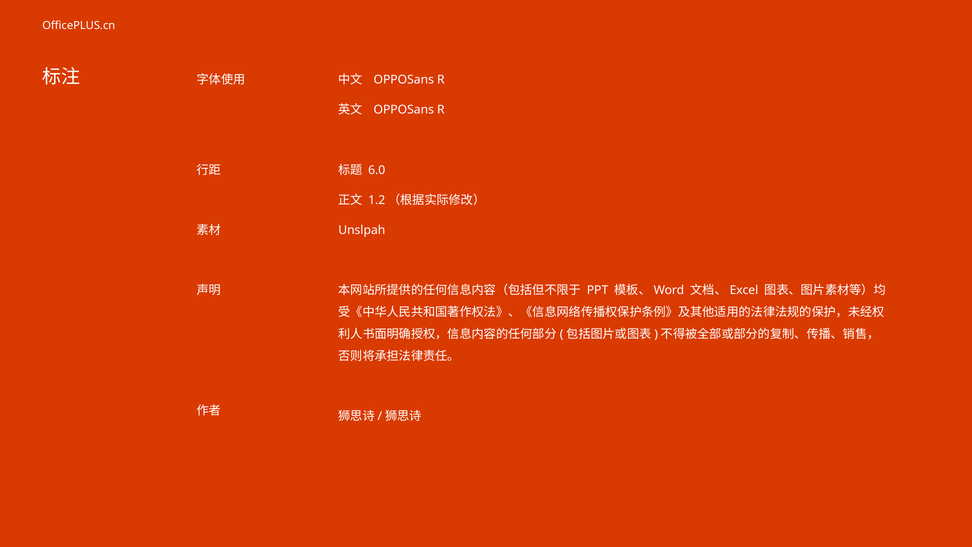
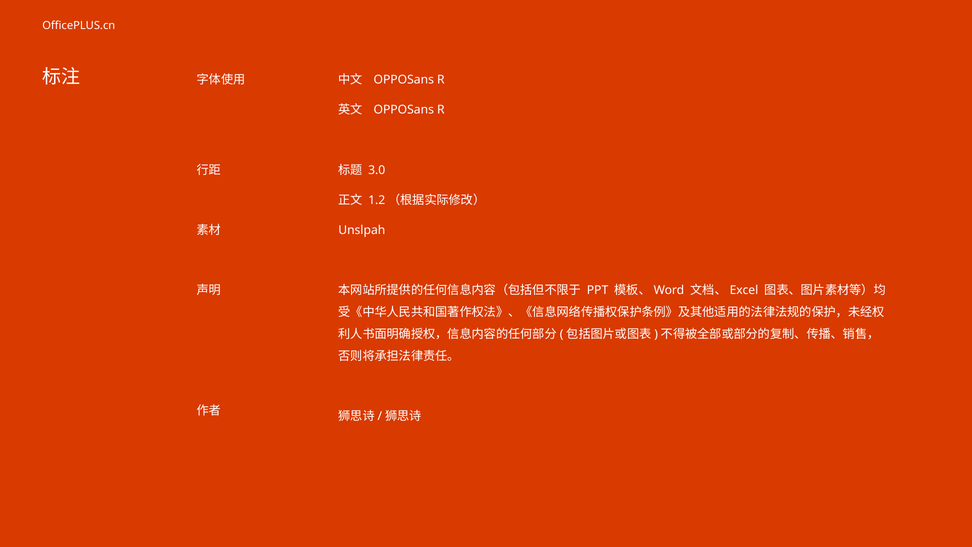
6.0: 6.0 -> 3.0 (377, 170)
